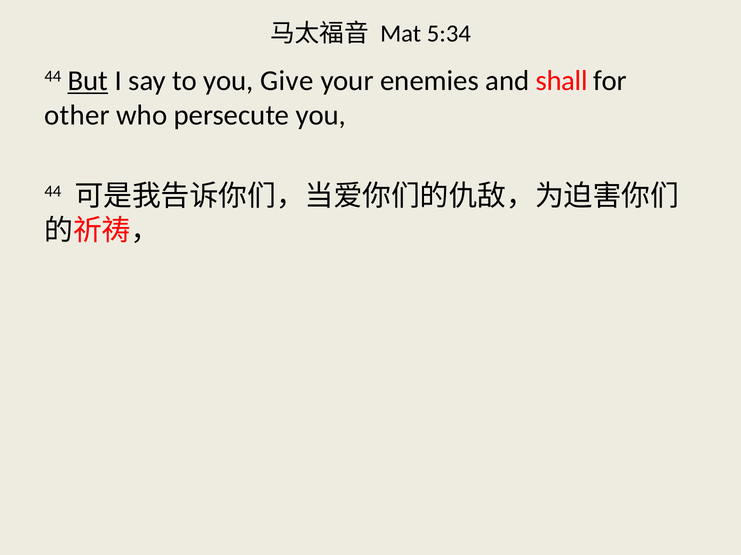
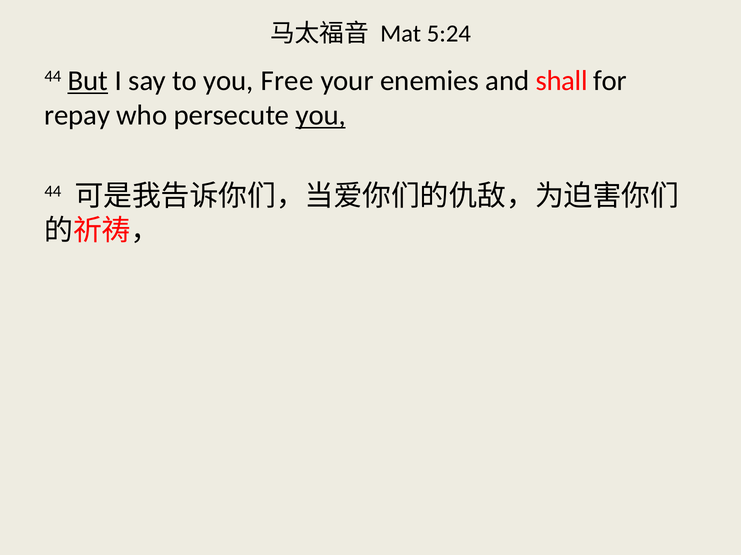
5:34: 5:34 -> 5:24 (449, 34)
Give: Give -> Free (287, 81)
other: other -> repay (77, 116)
you underline: none -> present (321, 116)
